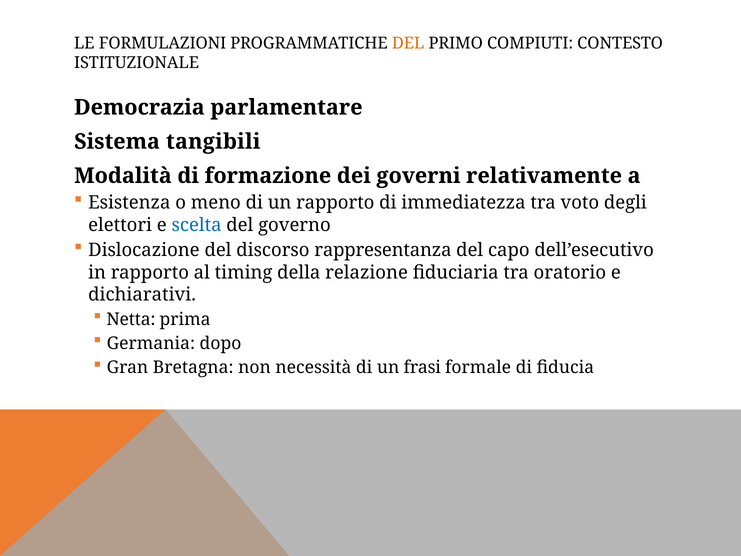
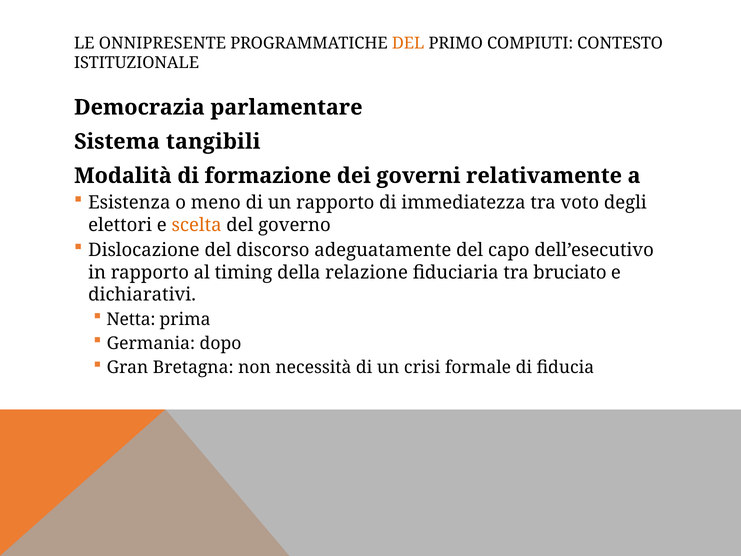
FORMULAZIONI: FORMULAZIONI -> ONNIPRESENTE (162, 43)
scelta colour: blue -> orange (197, 225)
rappresentanza: rappresentanza -> adeguatamente (383, 250)
oratorio: oratorio -> bruciato (570, 272)
frasi: frasi -> crisi (422, 367)
